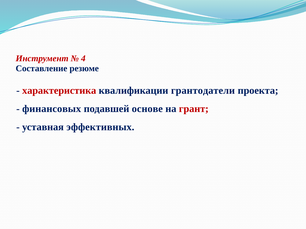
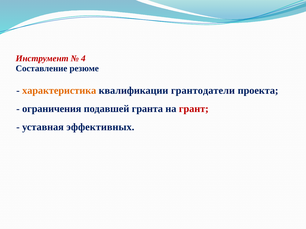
характеристика colour: red -> orange (59, 91)
финансовых: финансовых -> ограничения (52, 109)
основе: основе -> гранта (147, 109)
